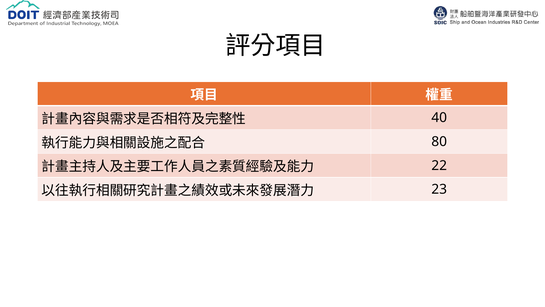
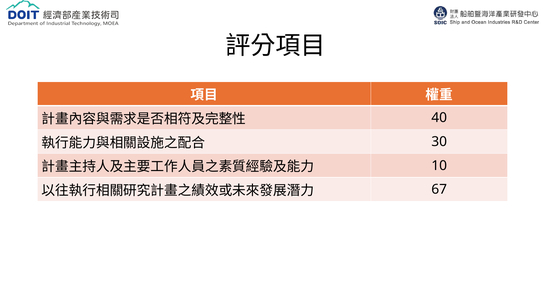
80: 80 -> 30 (439, 141)
22: 22 -> 10 (439, 165)
23: 23 -> 67 (439, 189)
